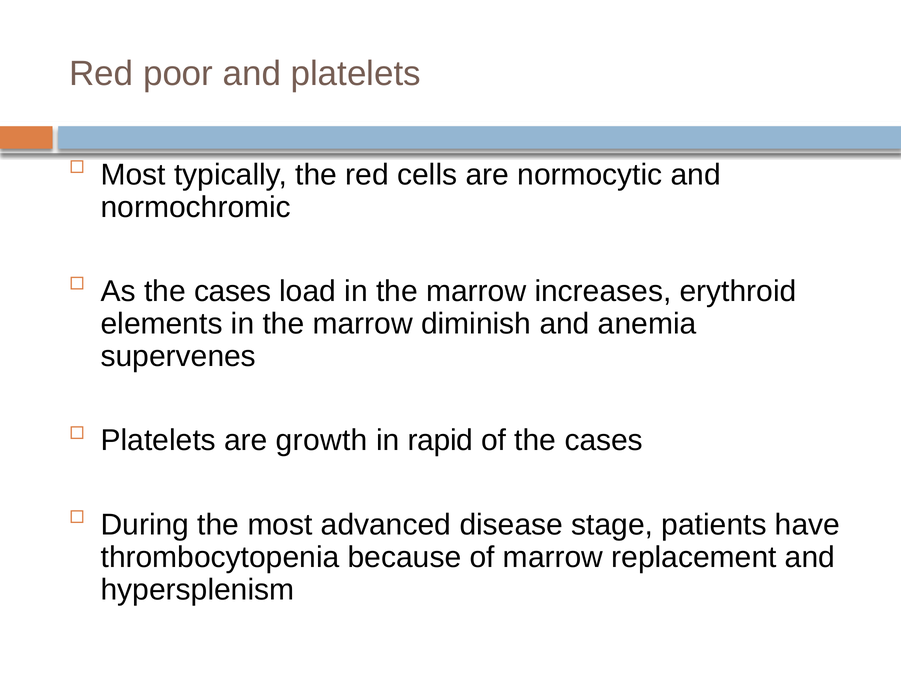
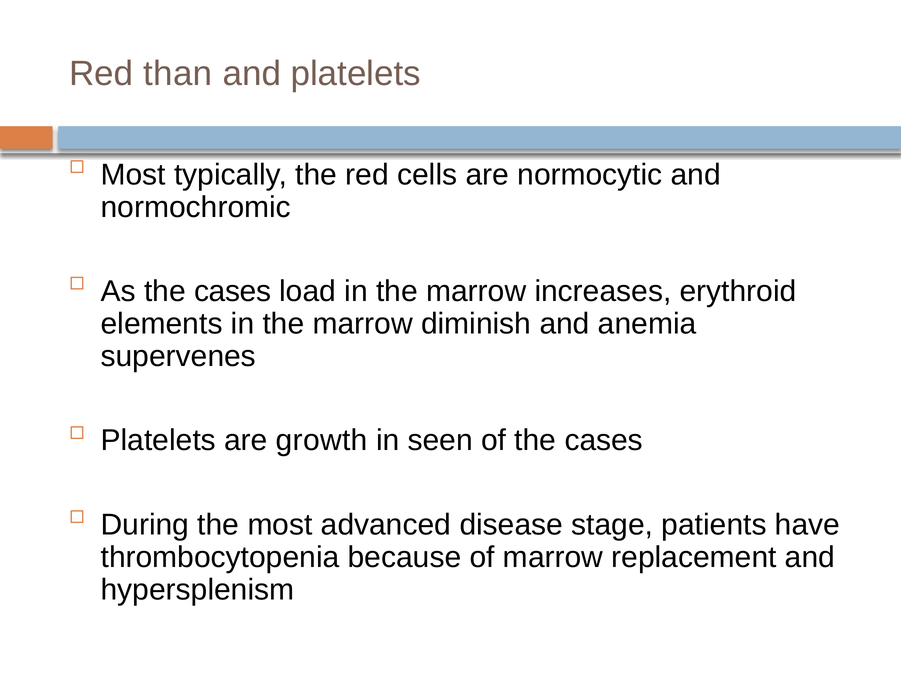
poor: poor -> than (178, 74)
rapid: rapid -> seen (440, 440)
